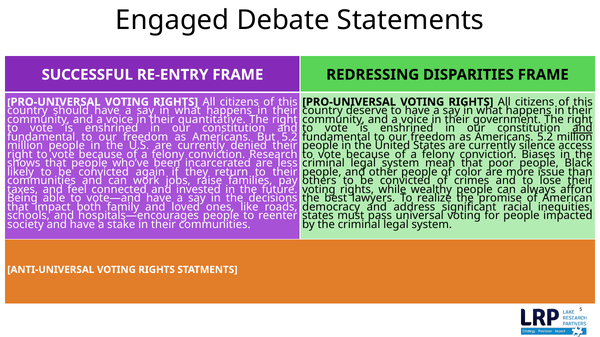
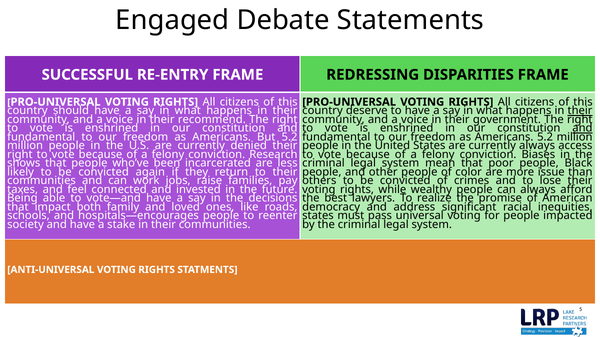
their underline: none -> present (580, 111)
quantitative: quantitative -> recommend (212, 120)
currently silence: silence -> always (537, 146)
